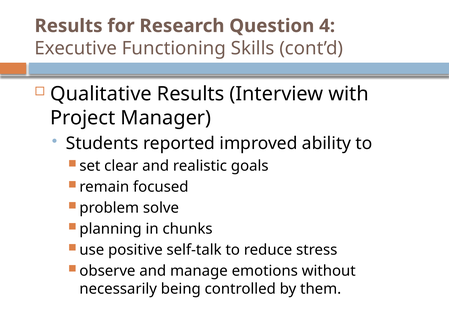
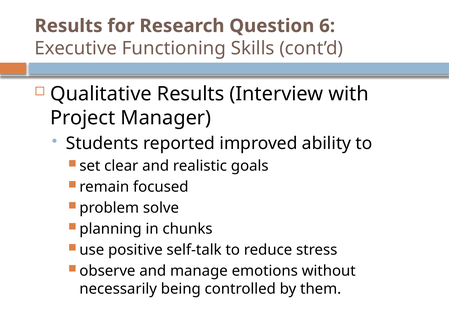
4: 4 -> 6 (327, 26)
